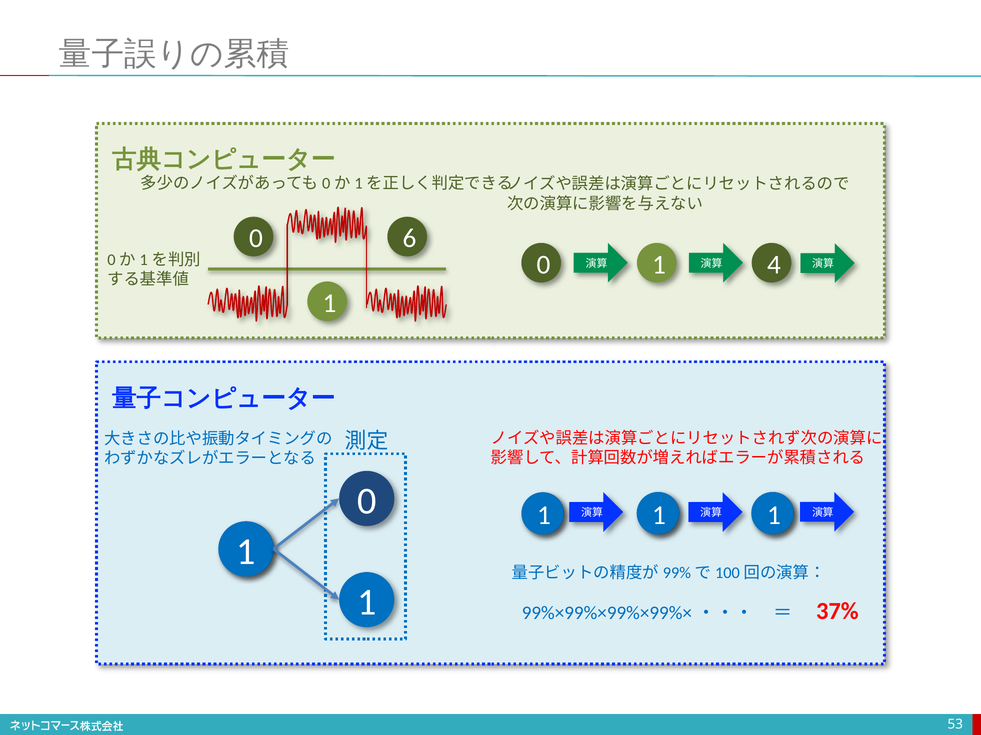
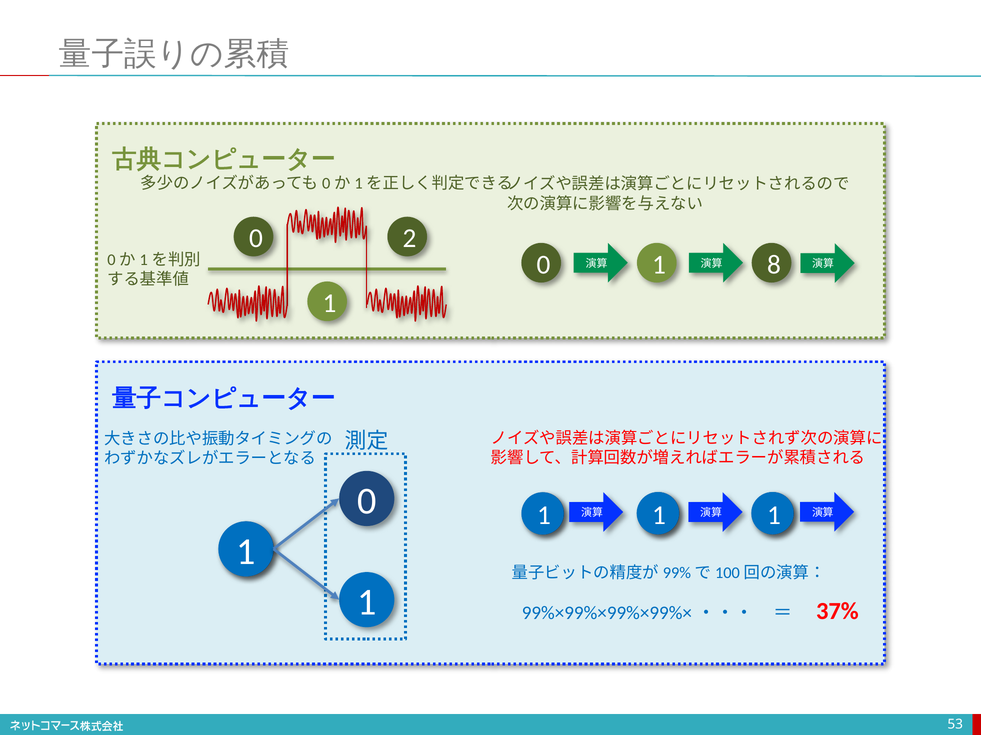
6: 6 -> 2 (410, 239)
4: 4 -> 8 (774, 265)
